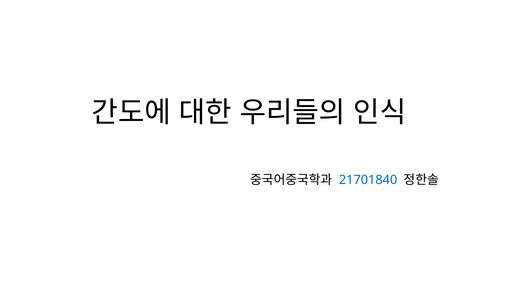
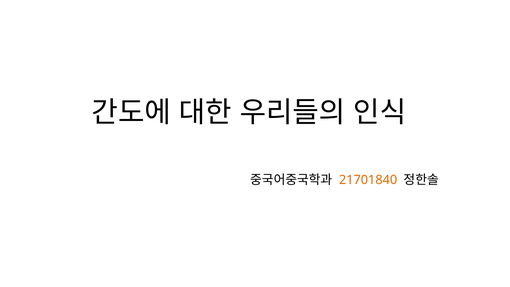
21701840 colour: blue -> orange (368, 180)
